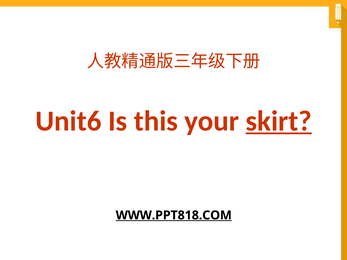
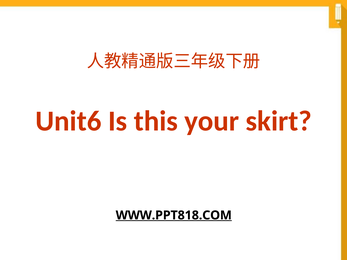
skirt underline: present -> none (279, 121)
